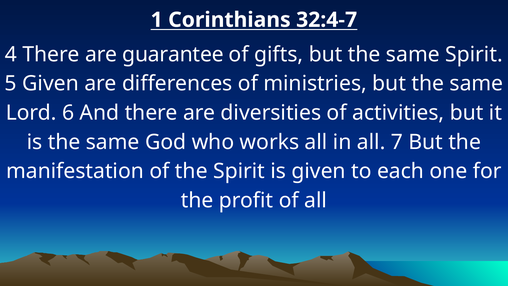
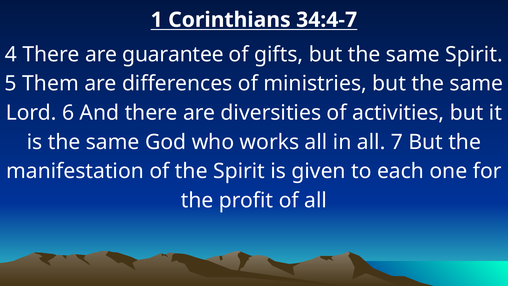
32:4-7: 32:4-7 -> 34:4-7 (327, 20)
5 Given: Given -> Them (50, 84)
